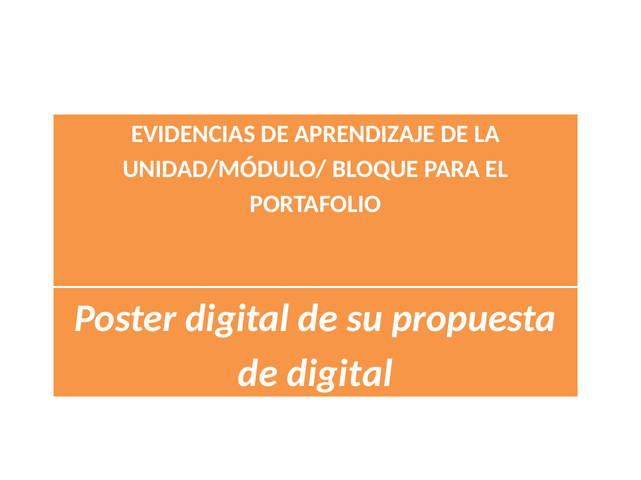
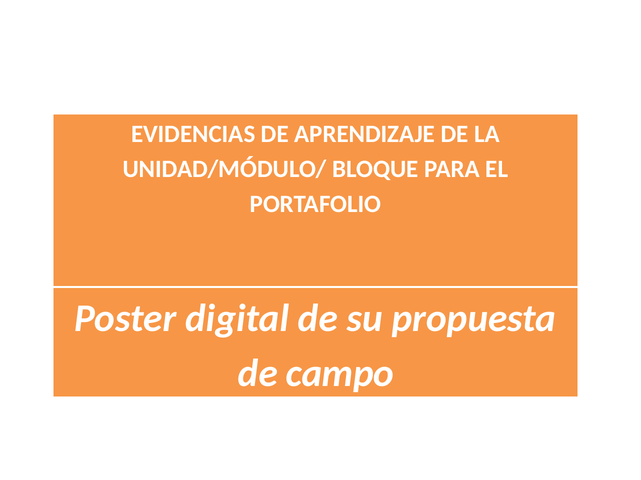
de digital: digital -> campo (340, 374)
